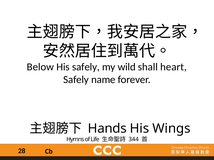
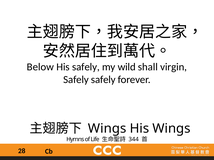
heart: heart -> virgin (174, 67)
Safely name: name -> safely (103, 80)
Hands: Hands -> Wings (107, 129)
